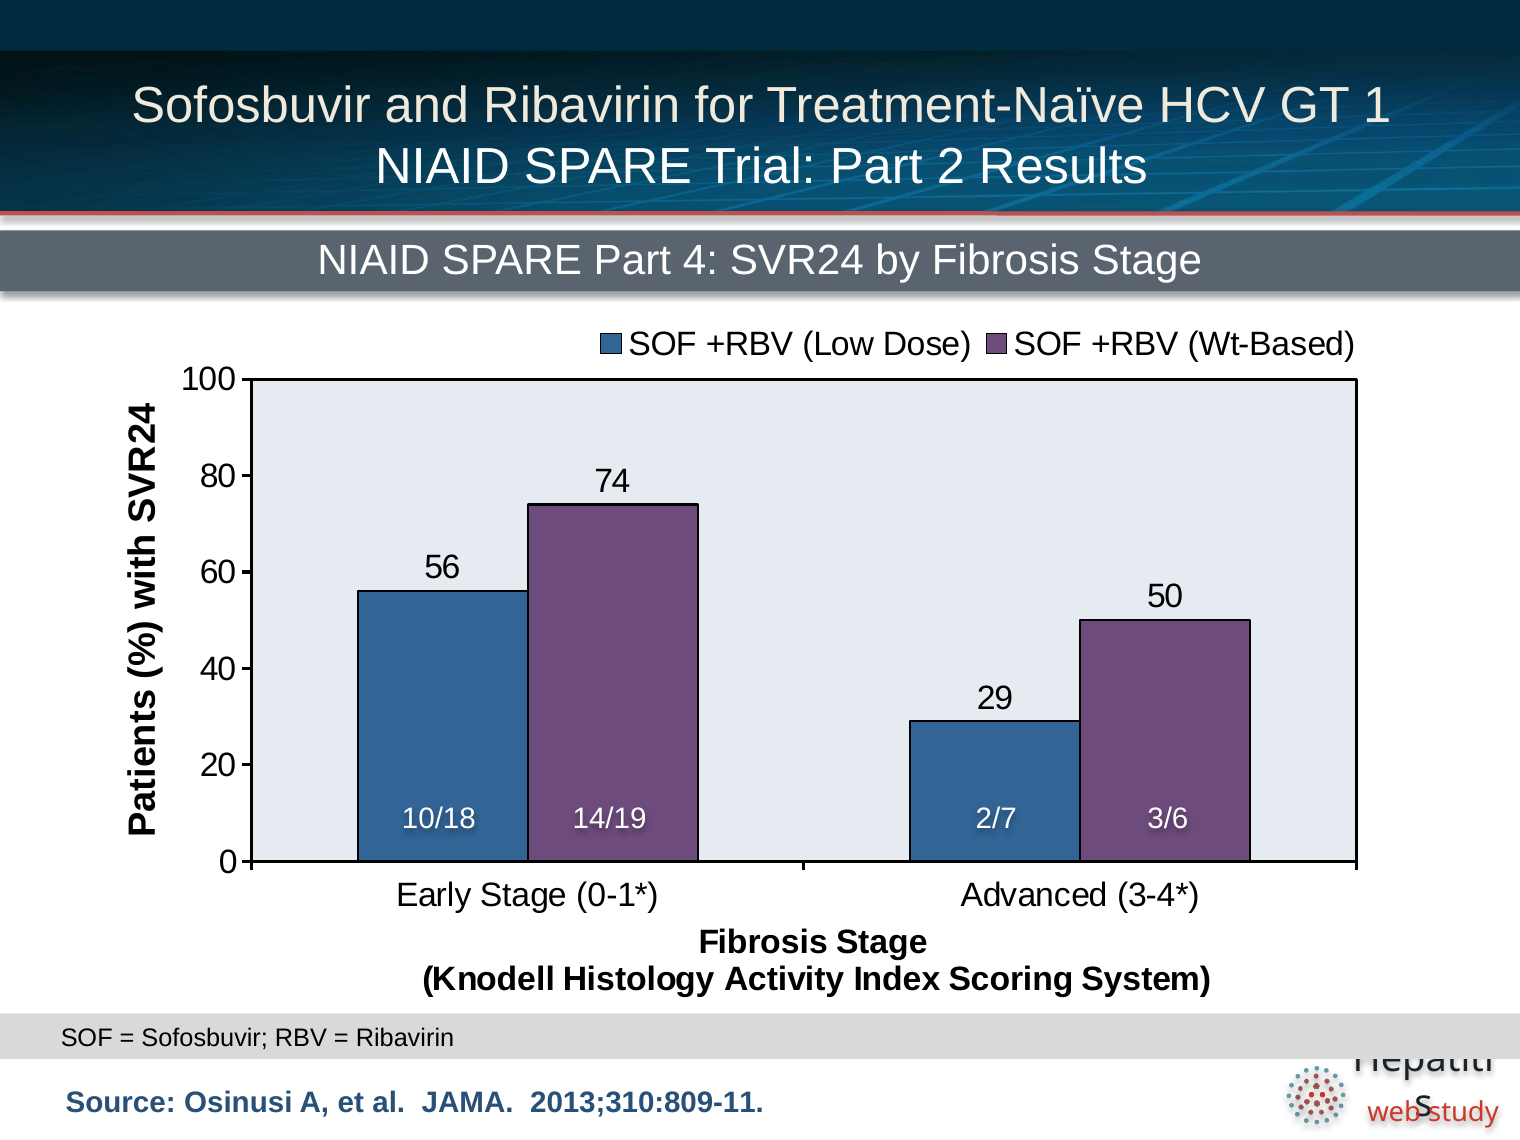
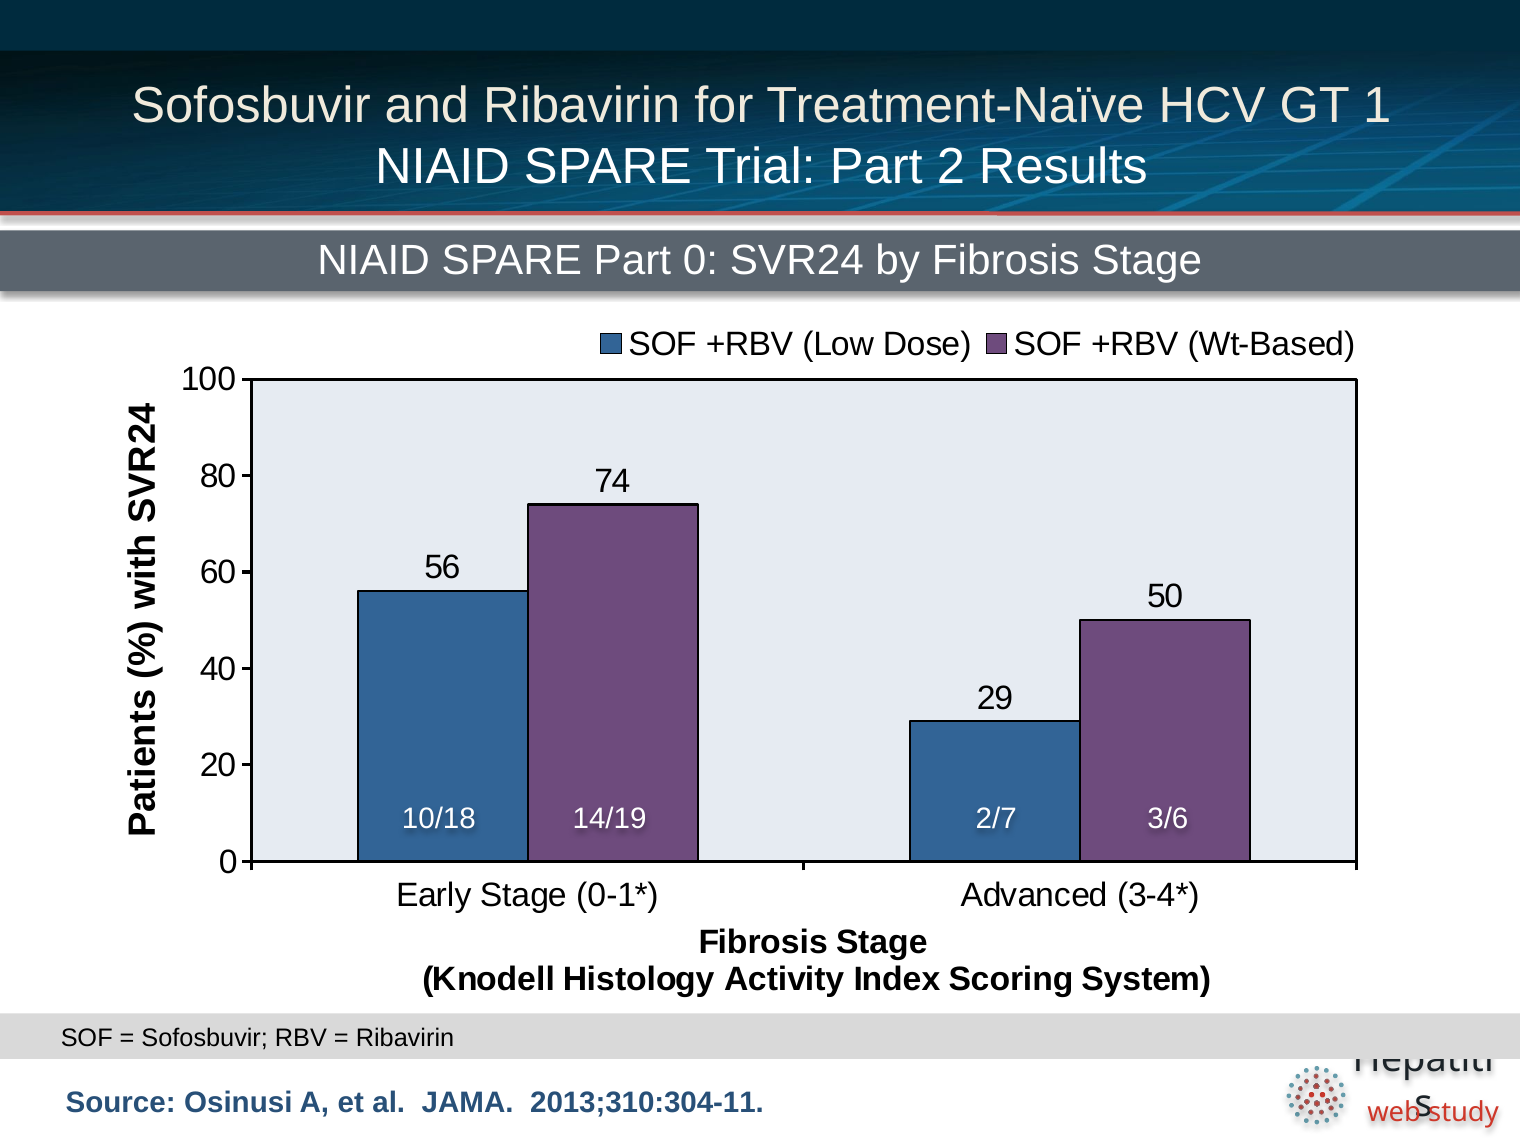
Part 4: 4 -> 0 (700, 260)
2013;310:809-11: 2013;310:809-11 -> 2013;310:304-11 (647, 1103)
